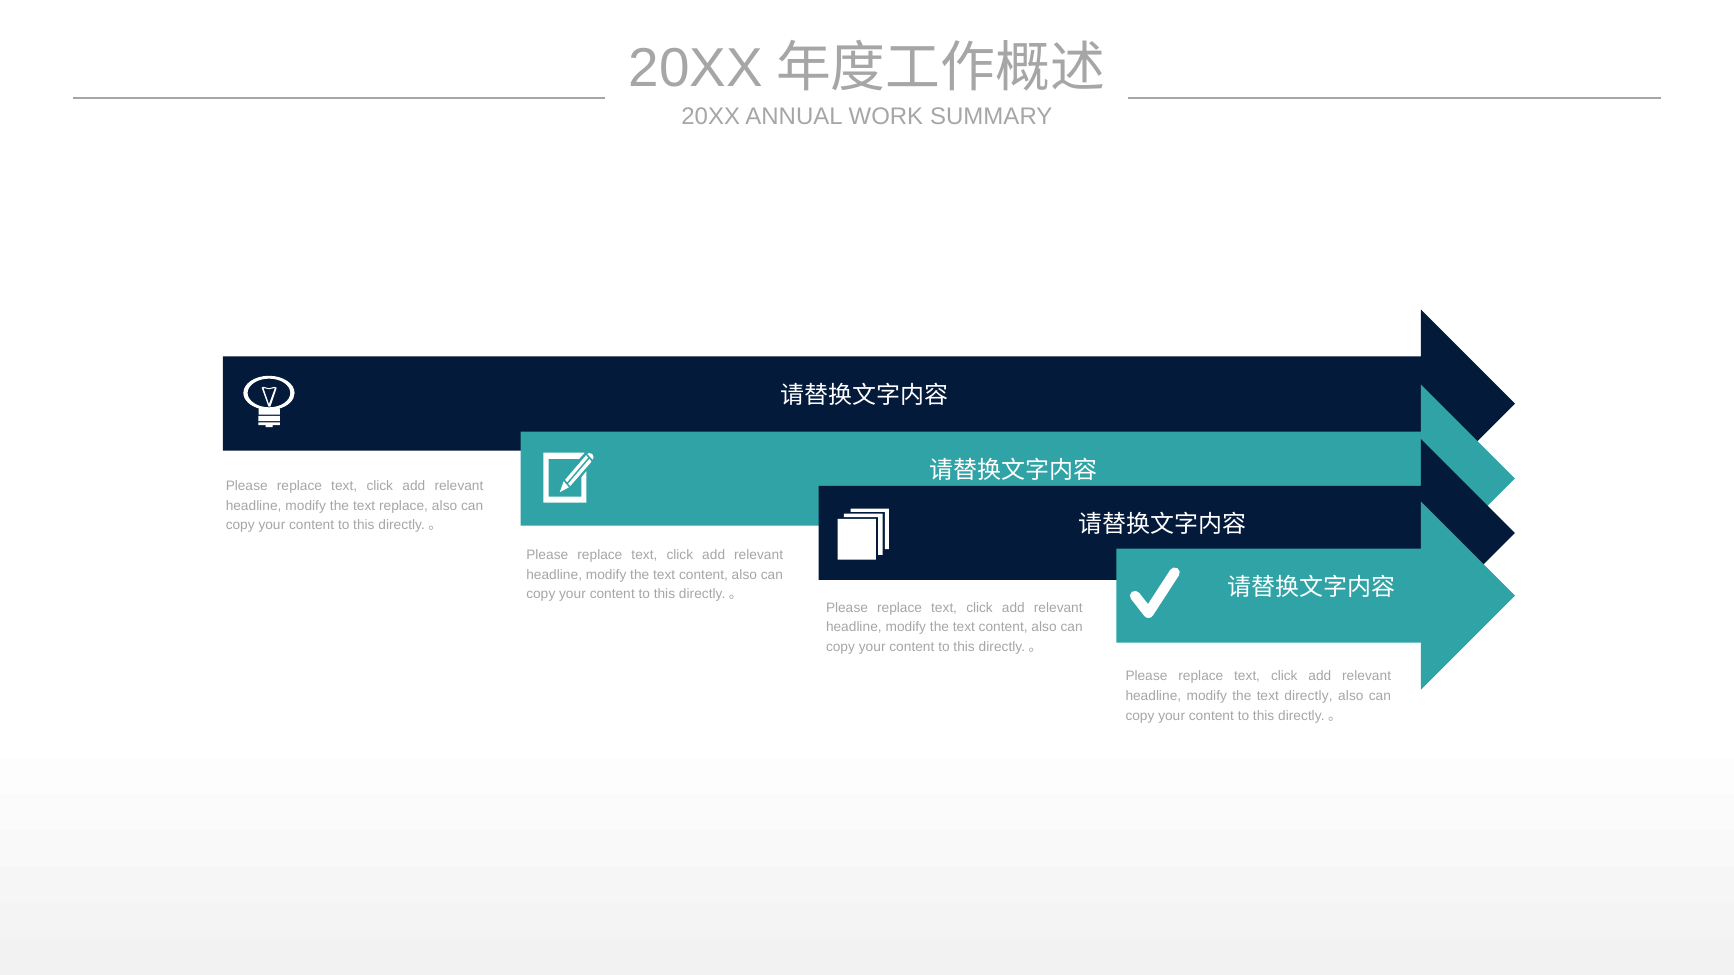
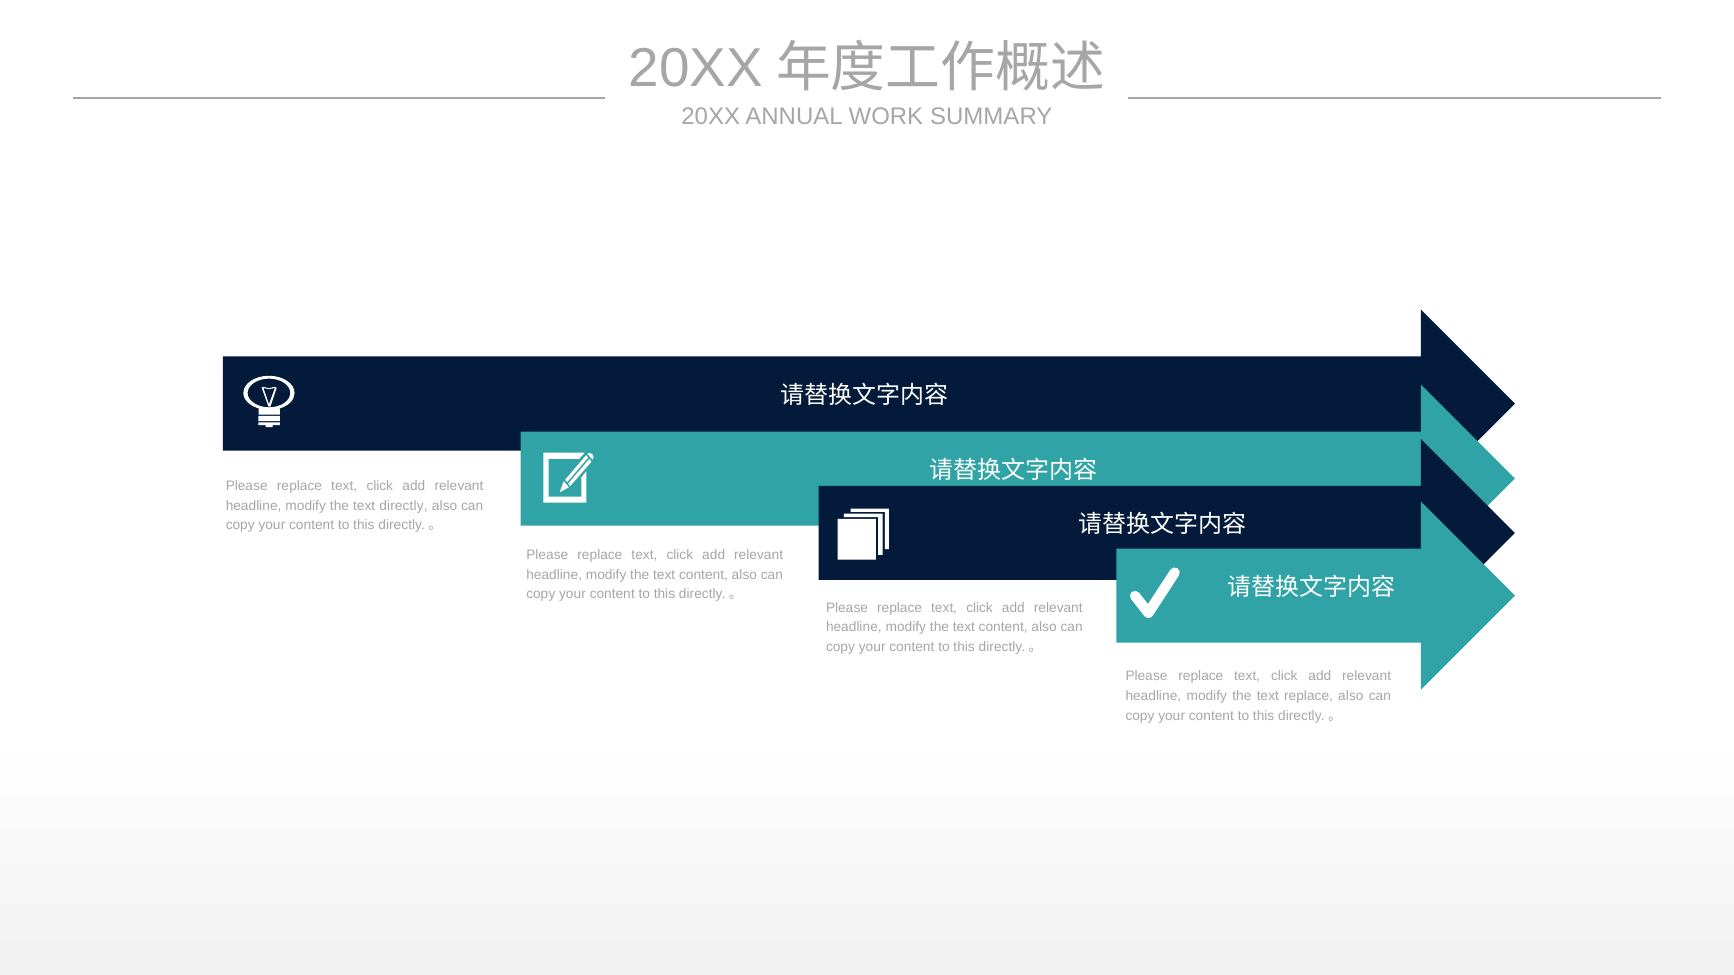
text replace: replace -> directly (403, 506)
text directly: directly -> replace (1309, 696)
